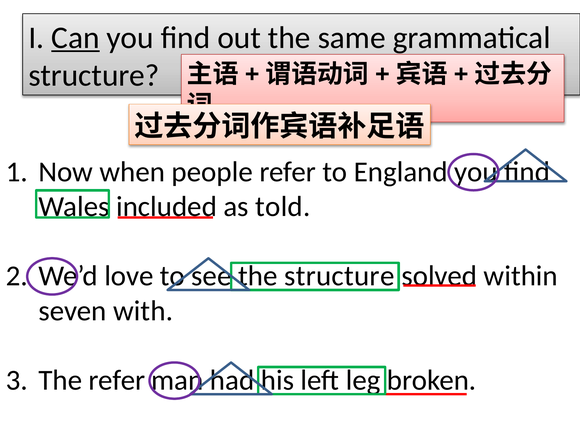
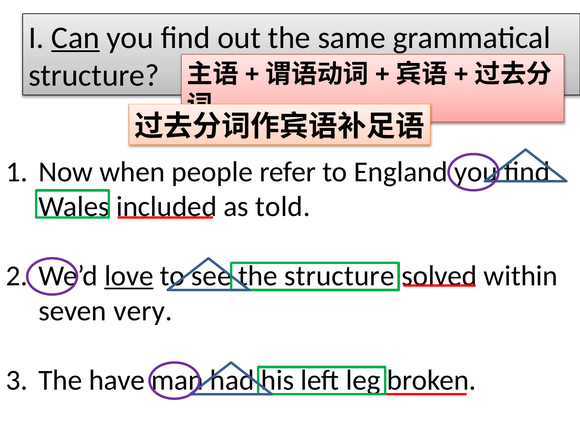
love underline: none -> present (129, 276)
with: with -> very (143, 311)
The refer: refer -> have (117, 380)
